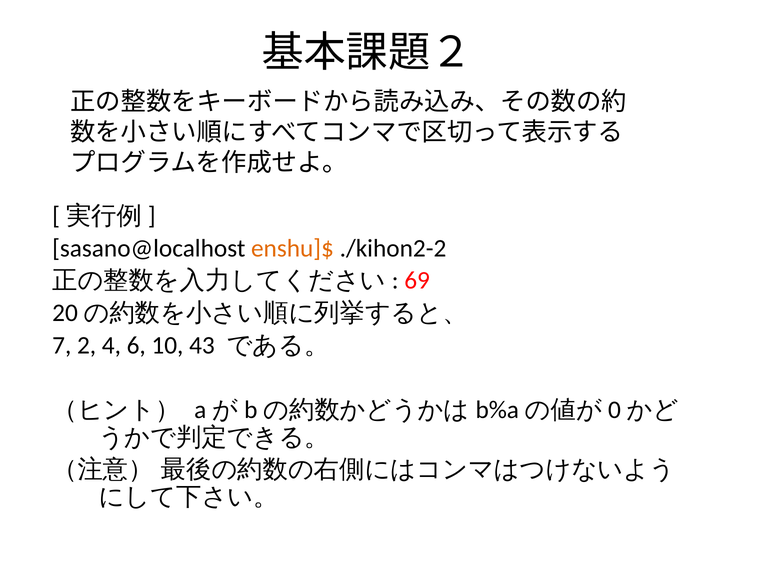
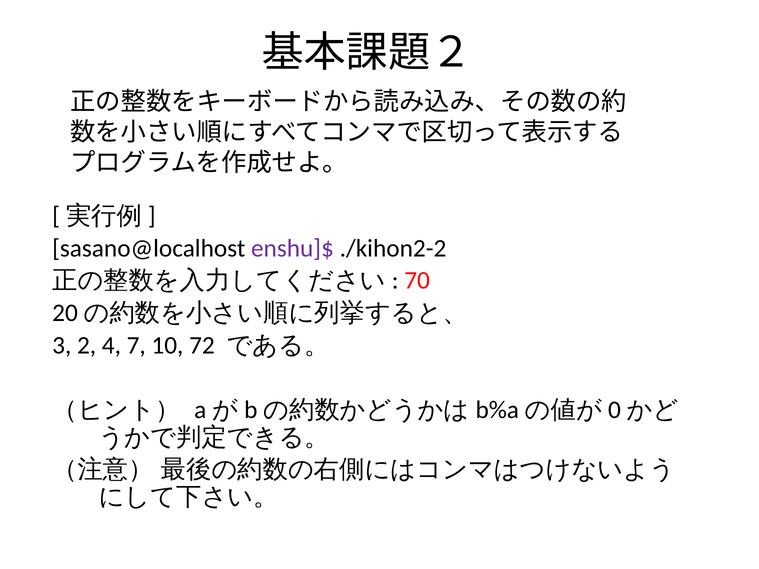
enshu]$ colour: orange -> purple (292, 248)
69: 69 -> 70 (417, 281)
7: 7 -> 3 (62, 345)
6: 6 -> 7 (136, 345)
43: 43 -> 72 (202, 345)
